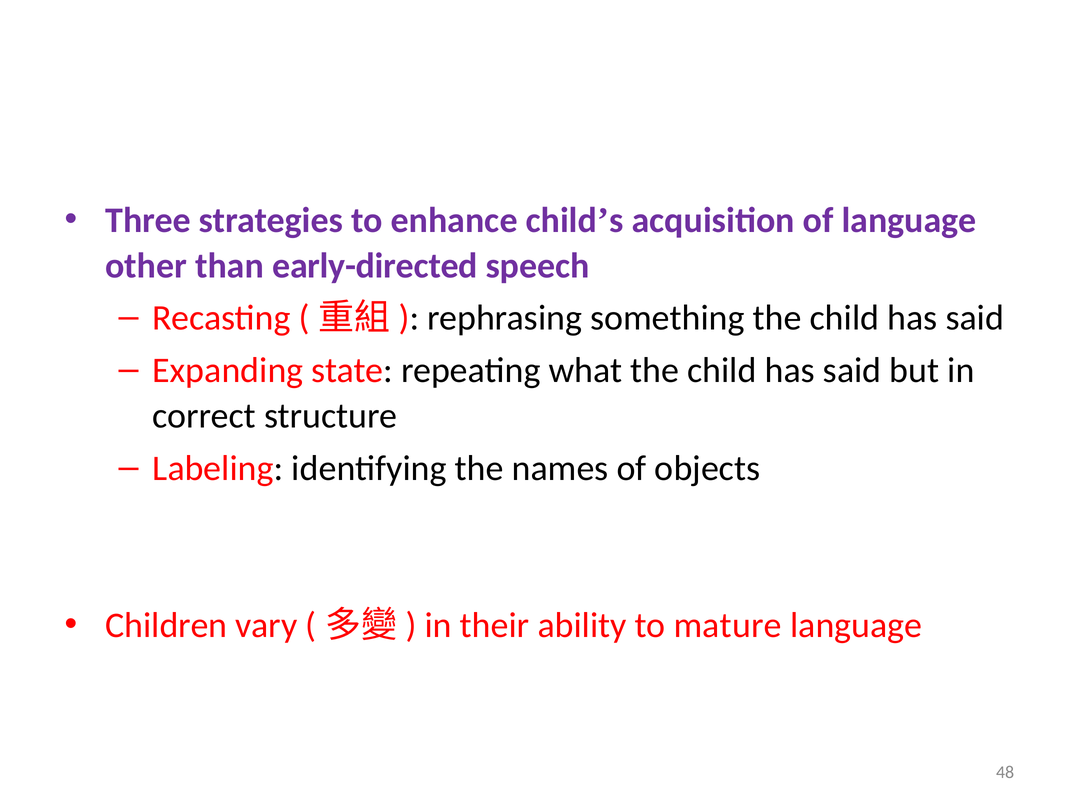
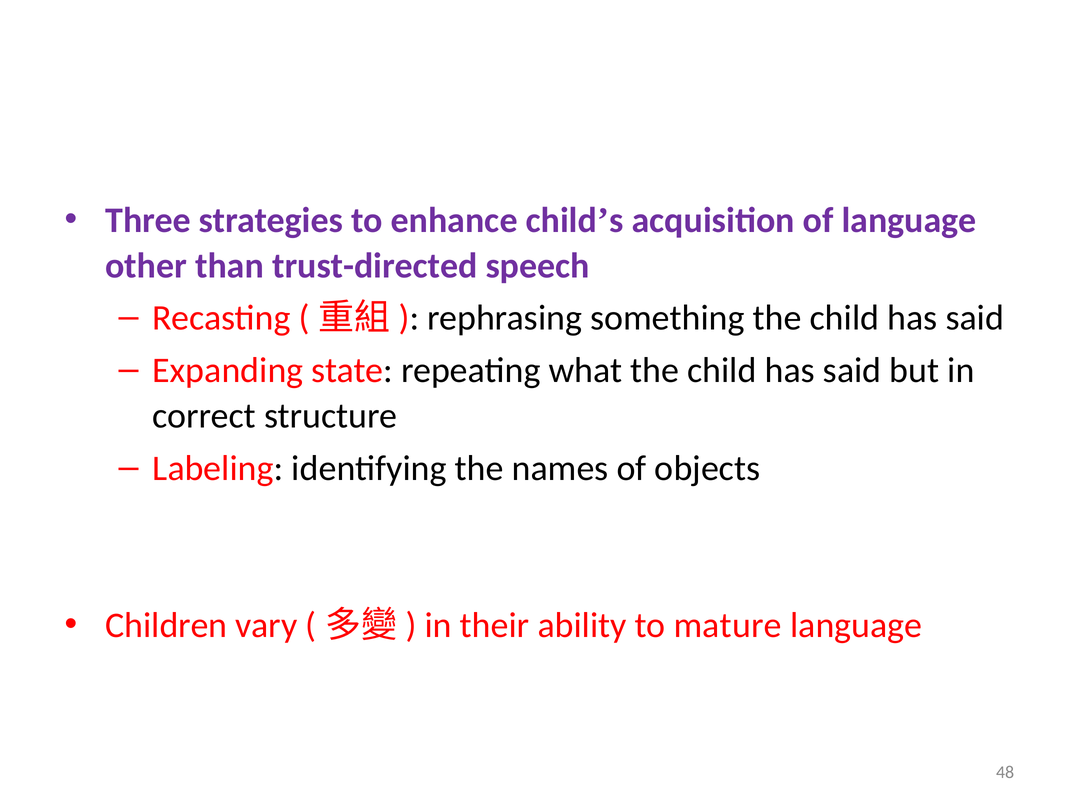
early-directed: early-directed -> trust-directed (375, 266)
